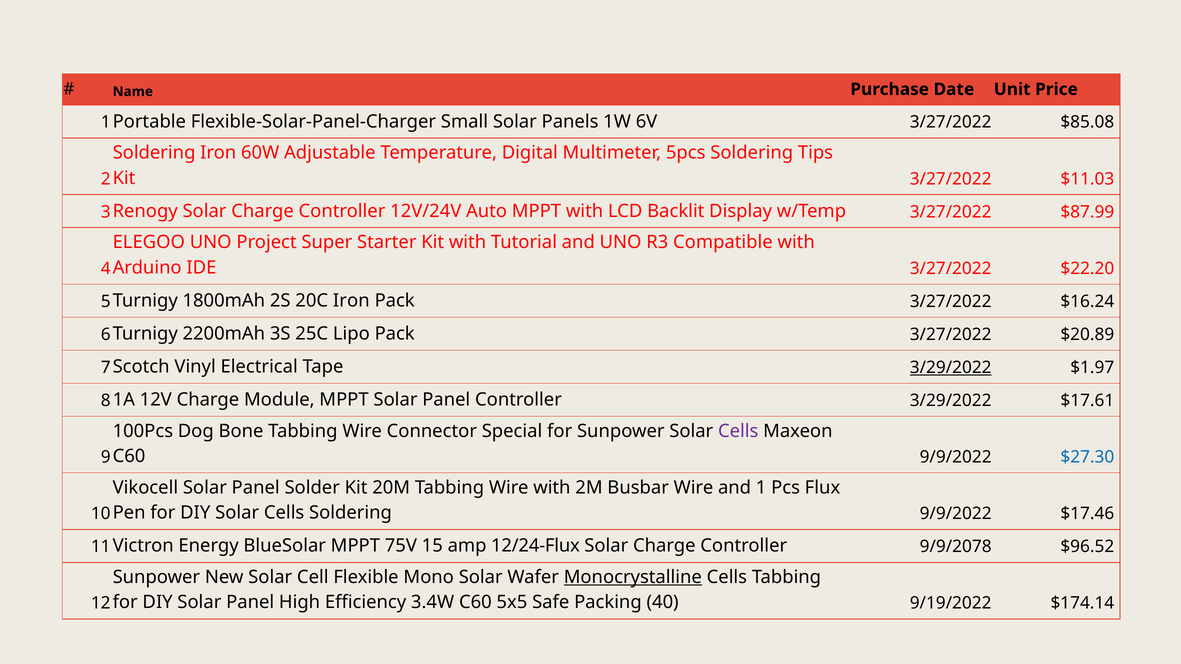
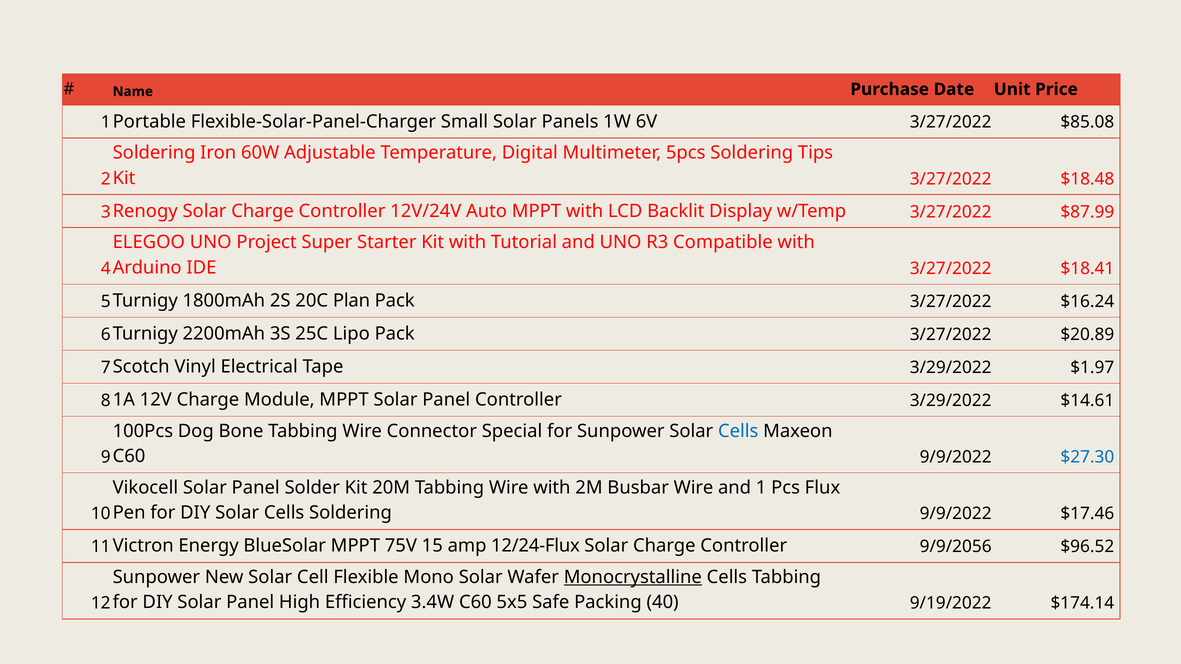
$11.03: $11.03 -> $18.48 (1087, 179)
$22.20: $22.20 -> $18.41 (1087, 269)
20C Iron: Iron -> Plan (351, 301)
3/29/2022 underline: present -> none (951, 368)
$17.61: $17.61 -> $14.61 (1087, 401)
Cells colour: purple -> blue (738, 431)
9/9/2078: 9/9/2078 -> 9/9/2056 (956, 547)
